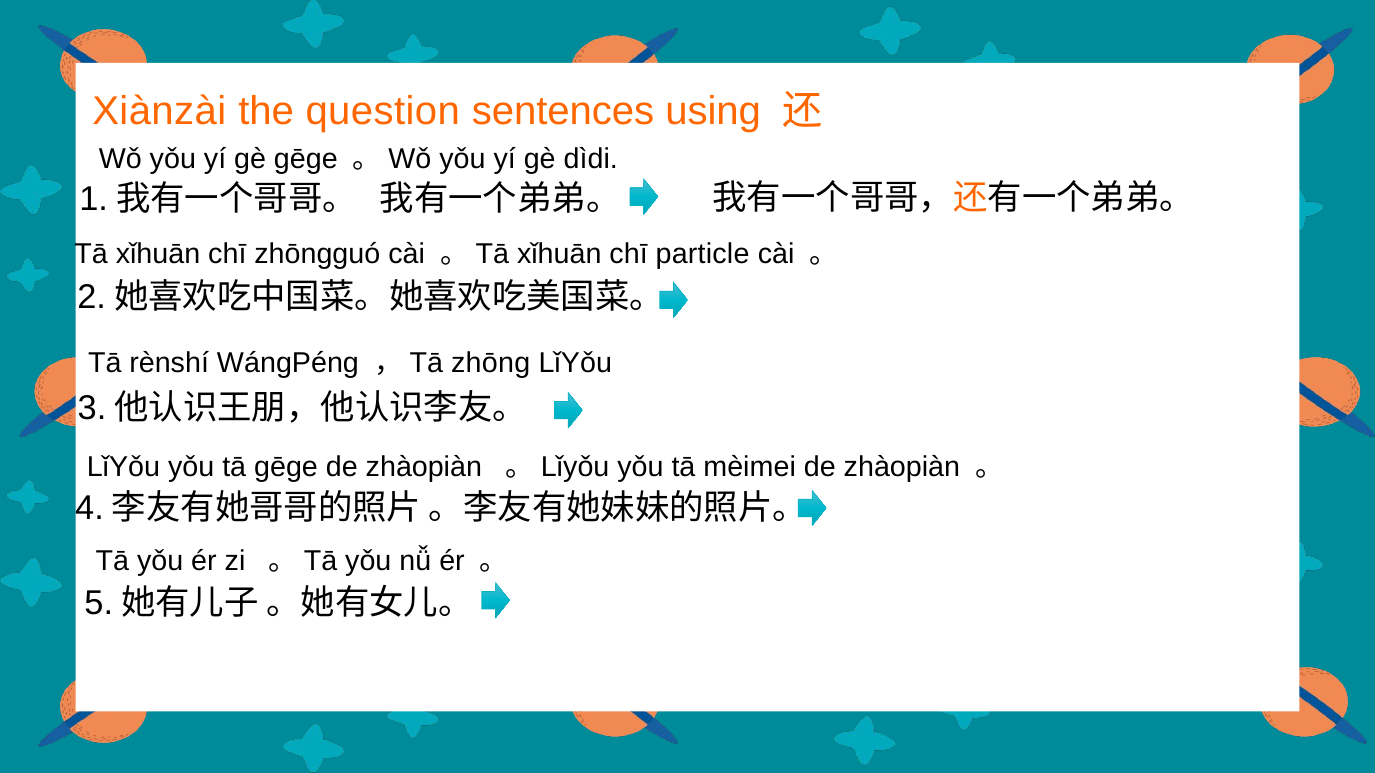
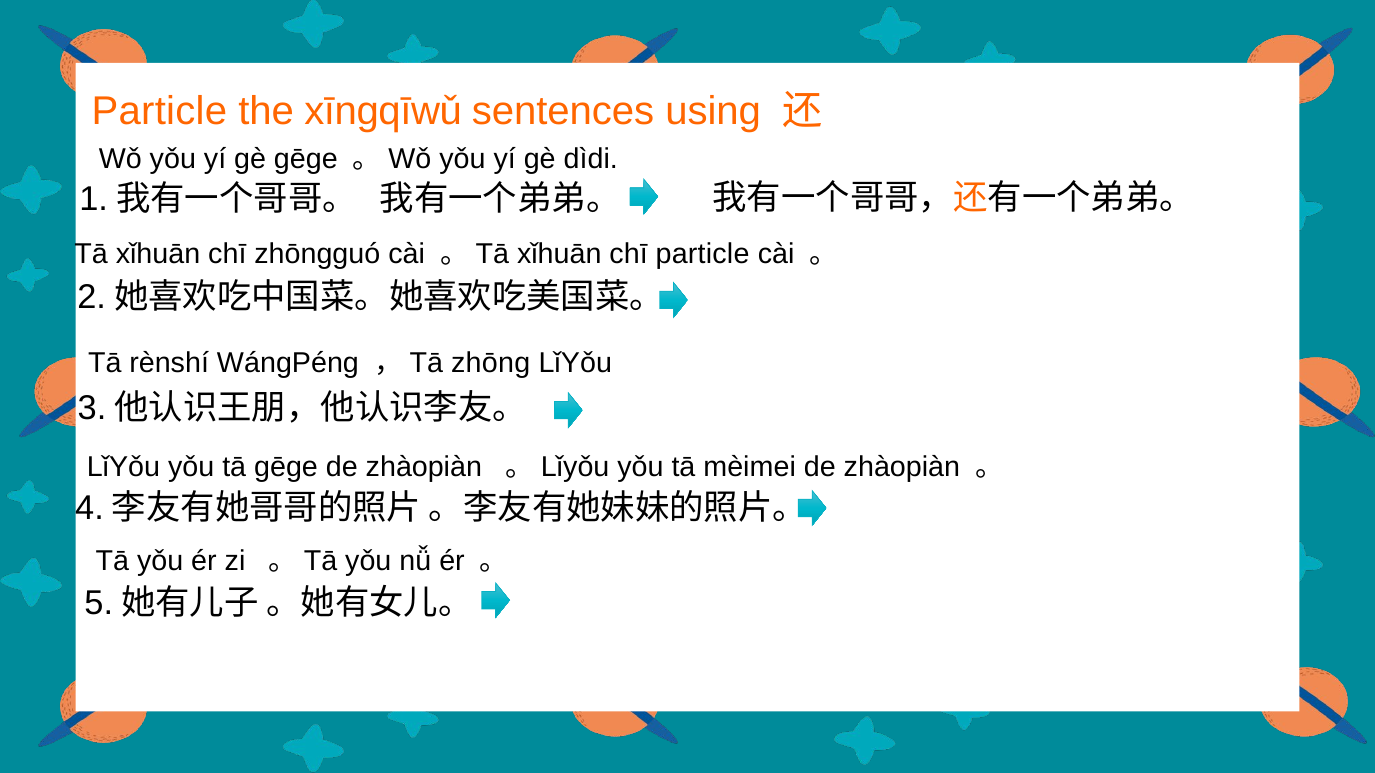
Xiànzài: Xiànzài -> Particle (159, 111)
question: question -> xīngqīwǔ (383, 111)
